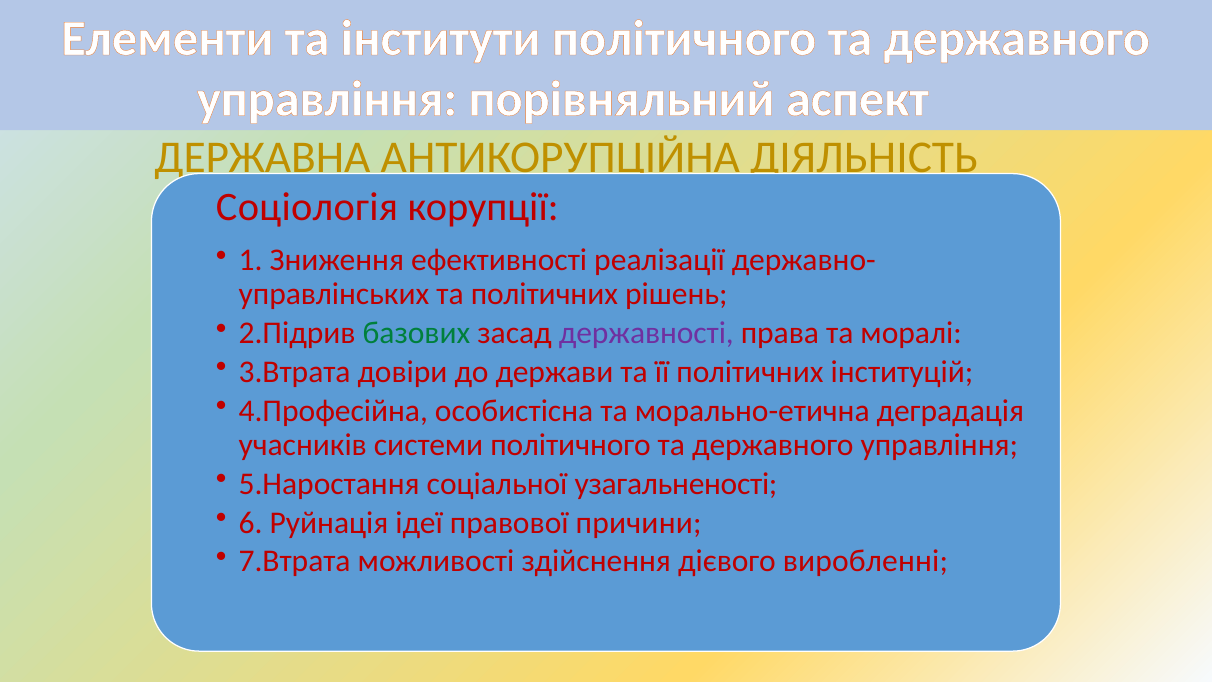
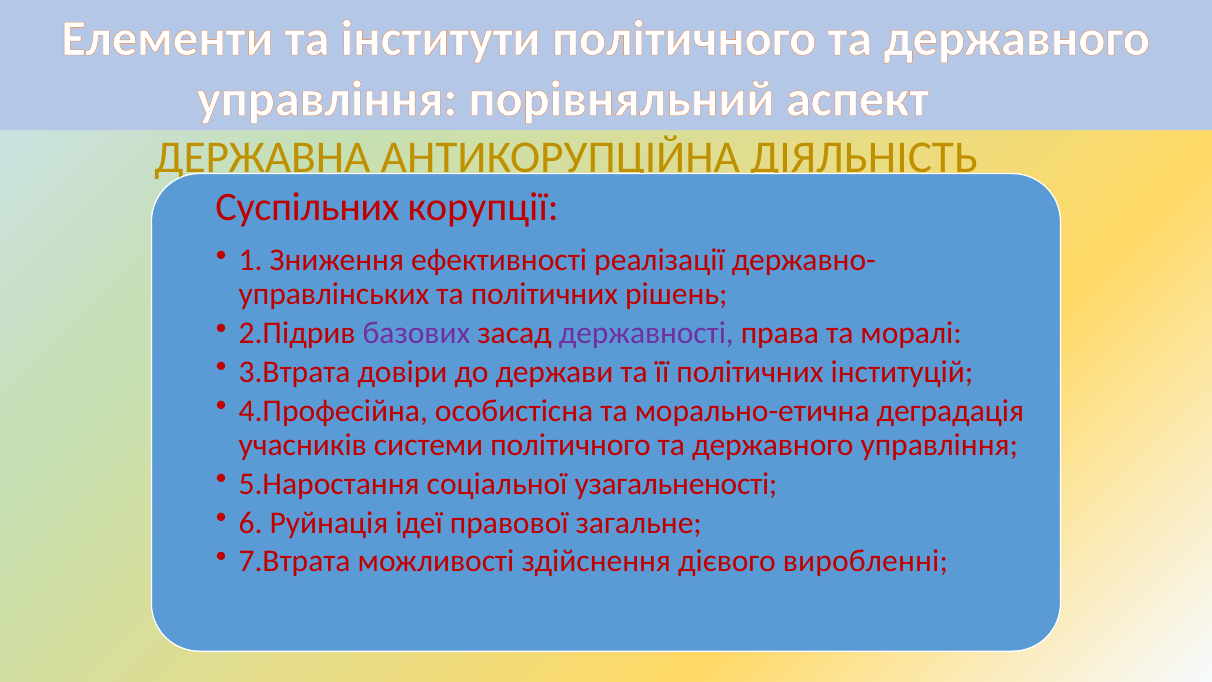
Соціологія: Соціологія -> Суспільних (307, 207)
базових colour: green -> purple (416, 333)
причини: причини -> загальне (639, 522)
